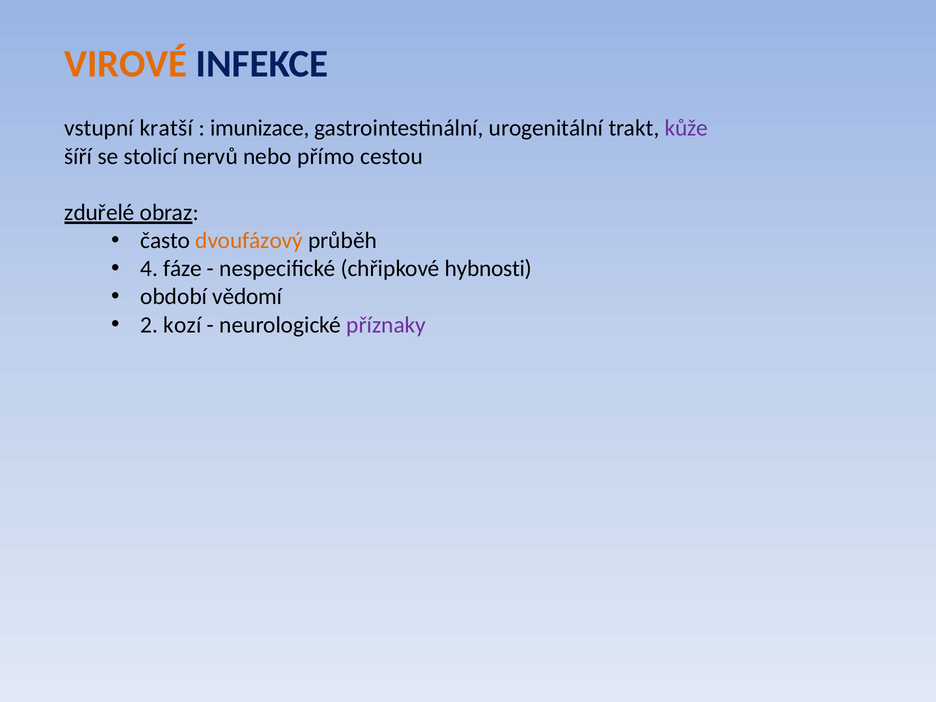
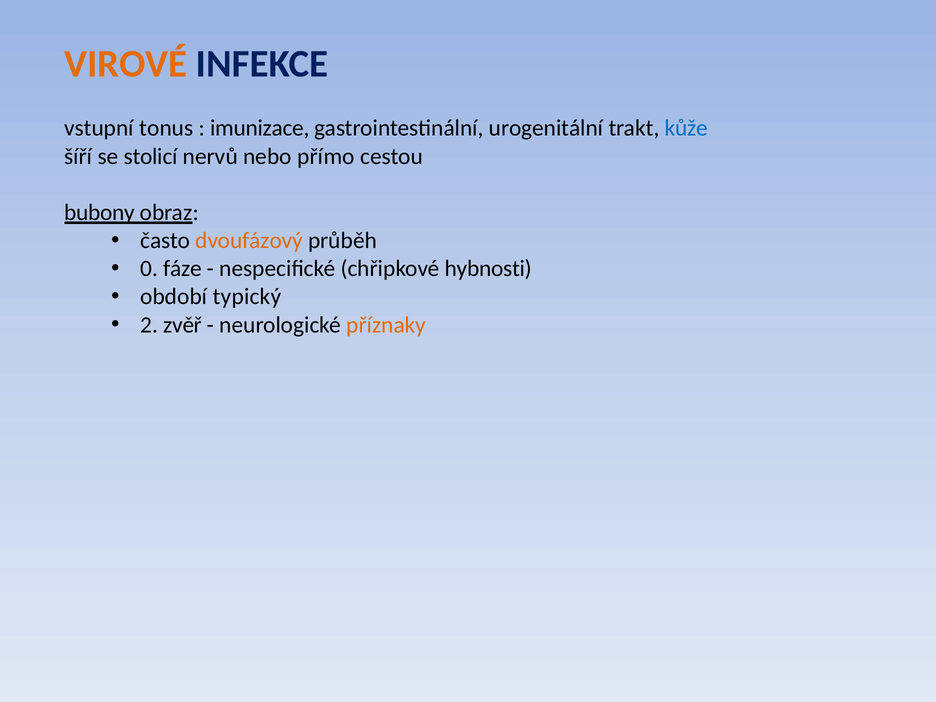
kratší: kratší -> tonus (166, 128)
kůže colour: purple -> blue (686, 128)
zduřelé: zduřelé -> bubony (100, 212)
4: 4 -> 0 (149, 269)
vědomí: vědomí -> typický (247, 297)
kozí: kozí -> zvěř (183, 325)
příznaky colour: purple -> orange (386, 325)
